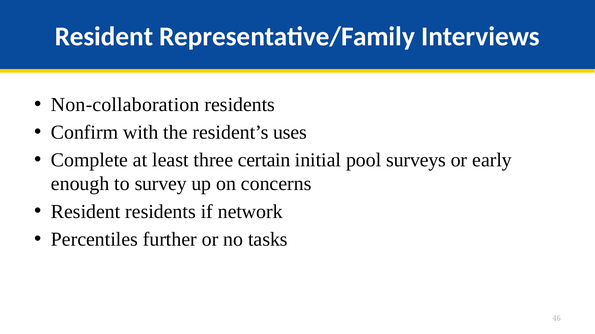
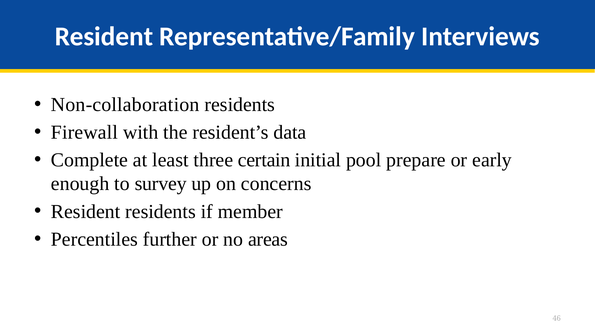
Confirm: Confirm -> Firewall (84, 133)
uses: uses -> data (290, 133)
surveys: surveys -> prepare (416, 160)
network: network -> member (250, 212)
tasks: tasks -> areas (268, 240)
